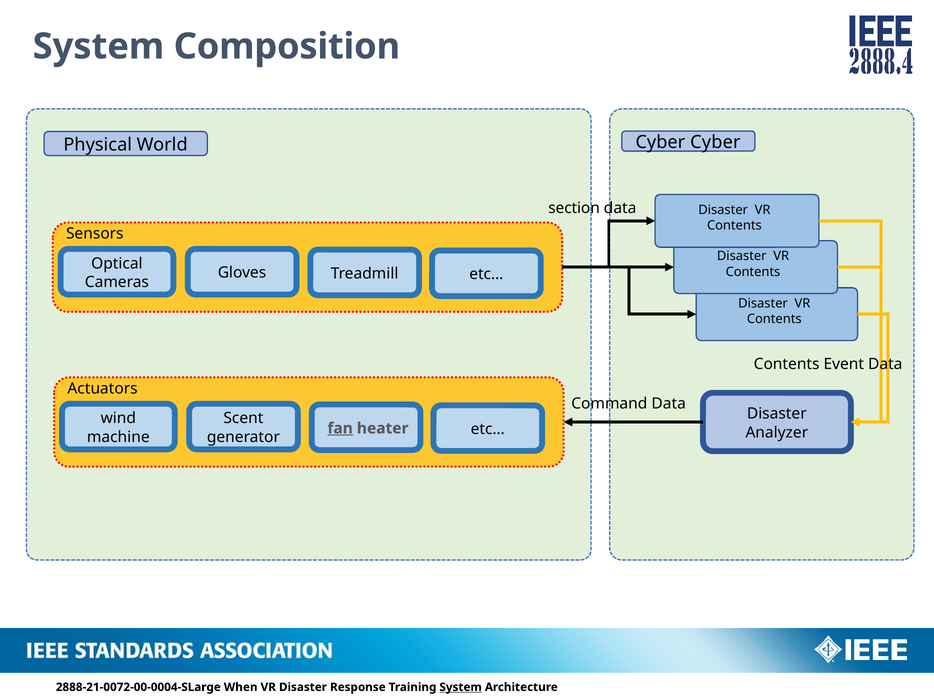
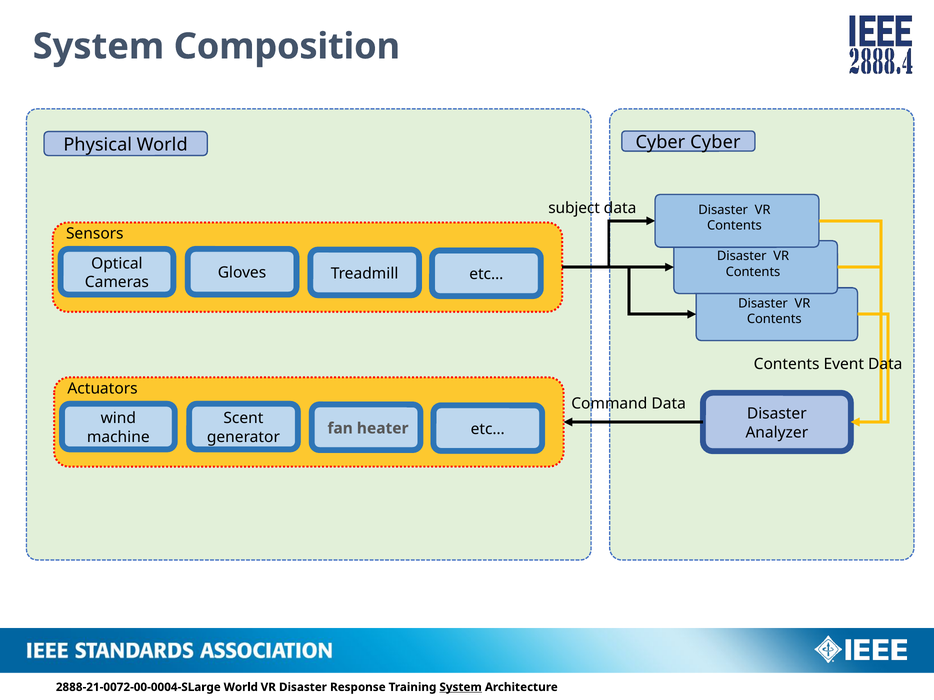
section: section -> subject (574, 209)
fan underline: present -> none (340, 429)
2888-21-0072-00-0004-SLarge When: When -> World (241, 688)
